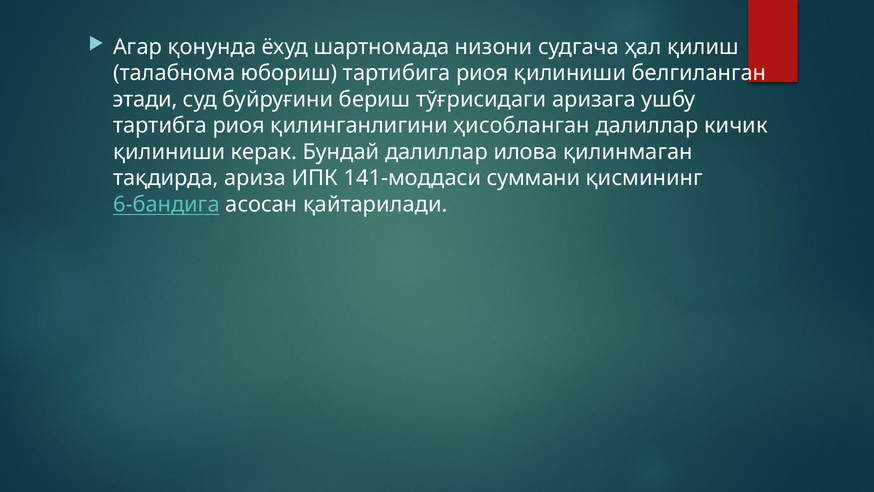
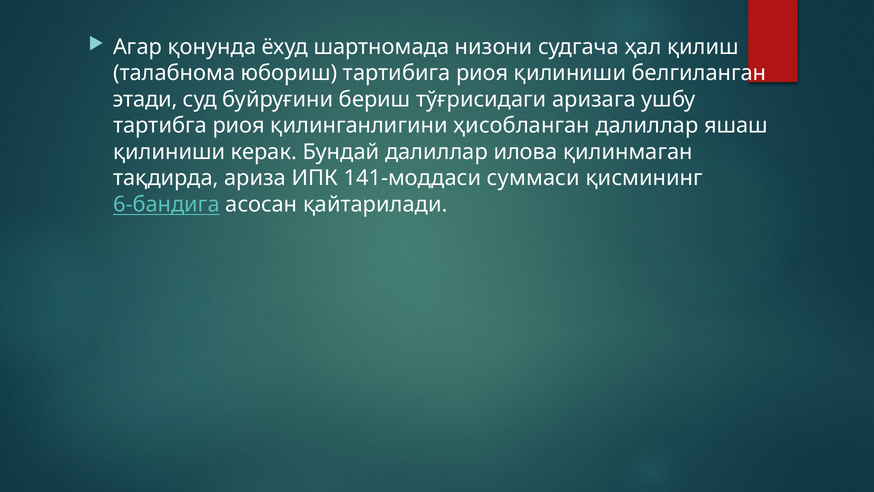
кичик: кичик -> яшаш (736, 126)
суммани: суммани -> суммаси (533, 178)
